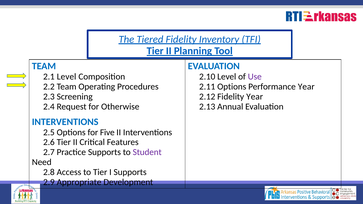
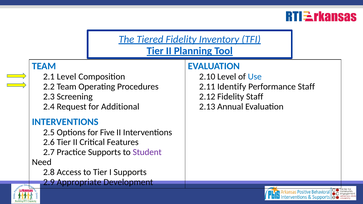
Use colour: purple -> blue (255, 77)
Options: Options -> Identify (232, 87)
Performance Year: Year -> Staff (306, 87)
Fidelity Year: Year -> Staff (255, 97)
Otherwise: Otherwise -> Additional (120, 107)
